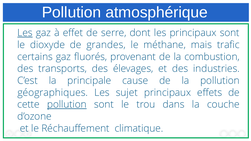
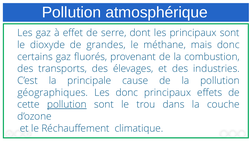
Les underline: present -> none (25, 33)
mais trafic: trafic -> donc (228, 45)
Les sujet: sujet -> donc (127, 93)
